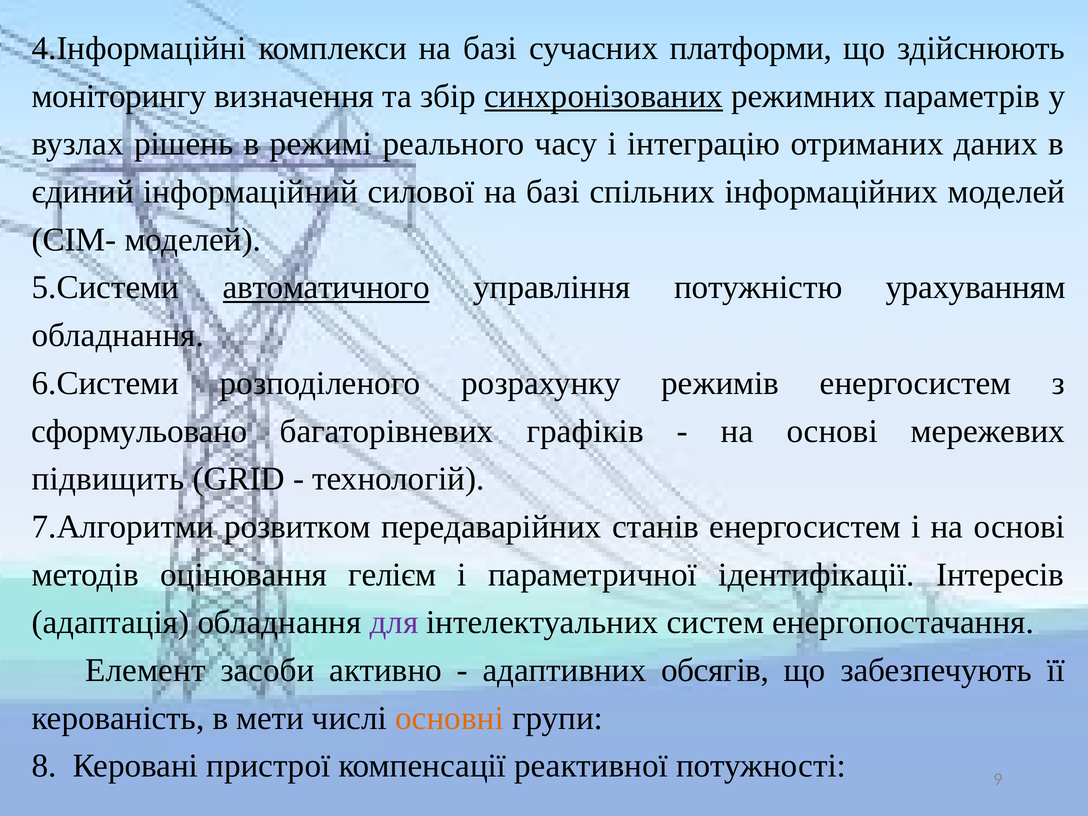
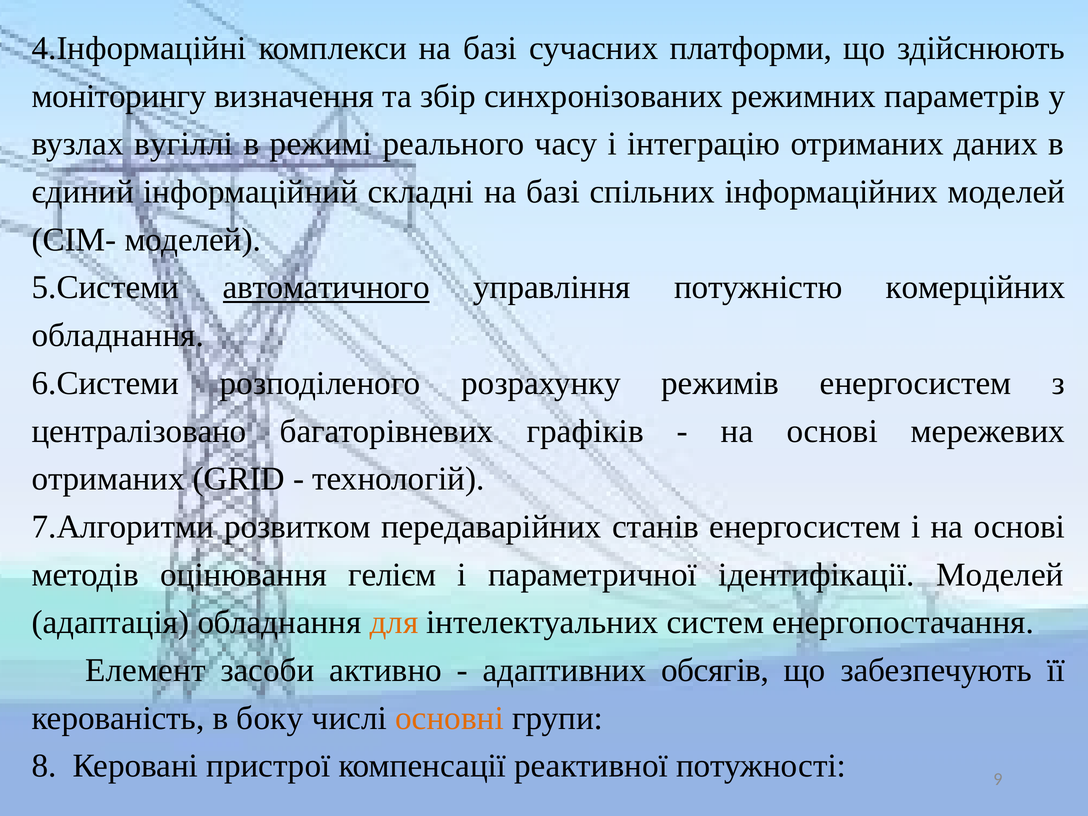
синхронізованих underline: present -> none (604, 96)
рішень: рішень -> вугіллі (184, 144)
силової: силової -> складні (421, 192)
урахуванням: урахуванням -> комерційних (976, 288)
сформульовано: сформульовано -> централізовано (139, 431)
підвищить: підвищить -> отриманих (108, 479)
ідентифікації Інтересів: Інтересів -> Моделей (1000, 575)
для colour: purple -> orange (394, 622)
мети: мети -> боку (270, 718)
